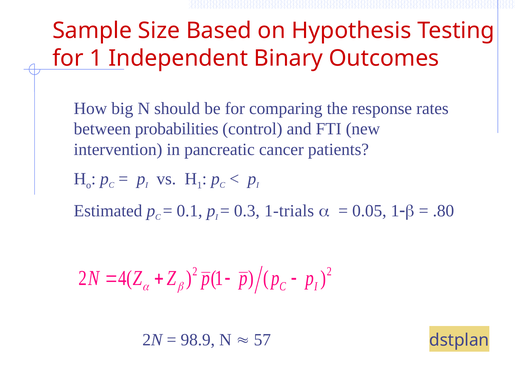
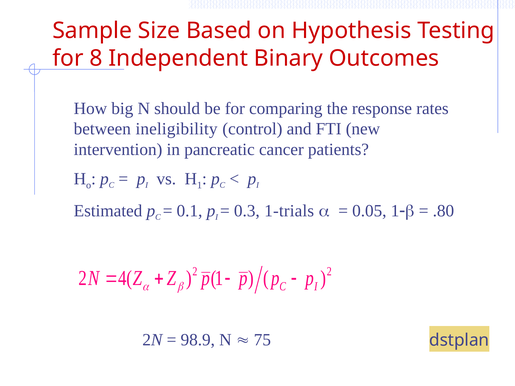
for 1: 1 -> 8 (96, 58)
probabilities: probabilities -> ineligibility (177, 129)
57: 57 -> 75 (262, 340)
